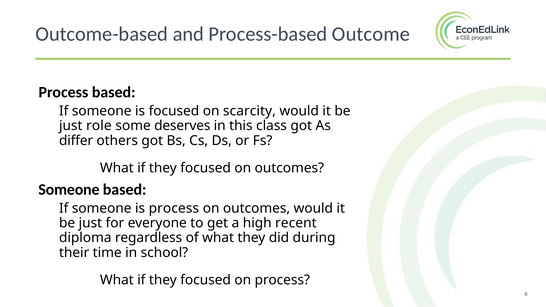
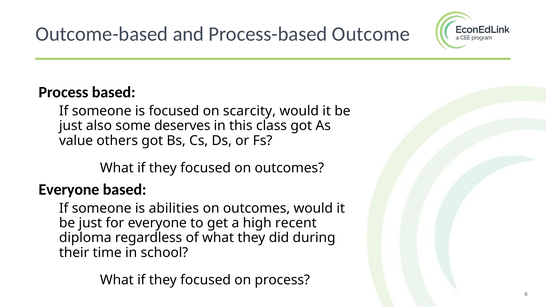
role: role -> also (99, 126)
differ: differ -> value (76, 141)
Someone: Someone -> Everyone (69, 190)
is process: process -> abilities (174, 208)
